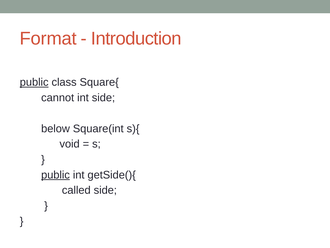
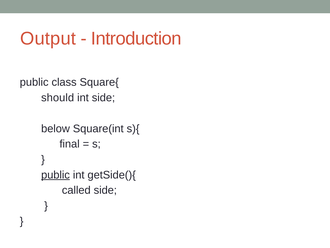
Format: Format -> Output (48, 38)
public underline: present -> none (34, 82)
cannot: cannot -> should (58, 98)
void: void -> final (70, 144)
